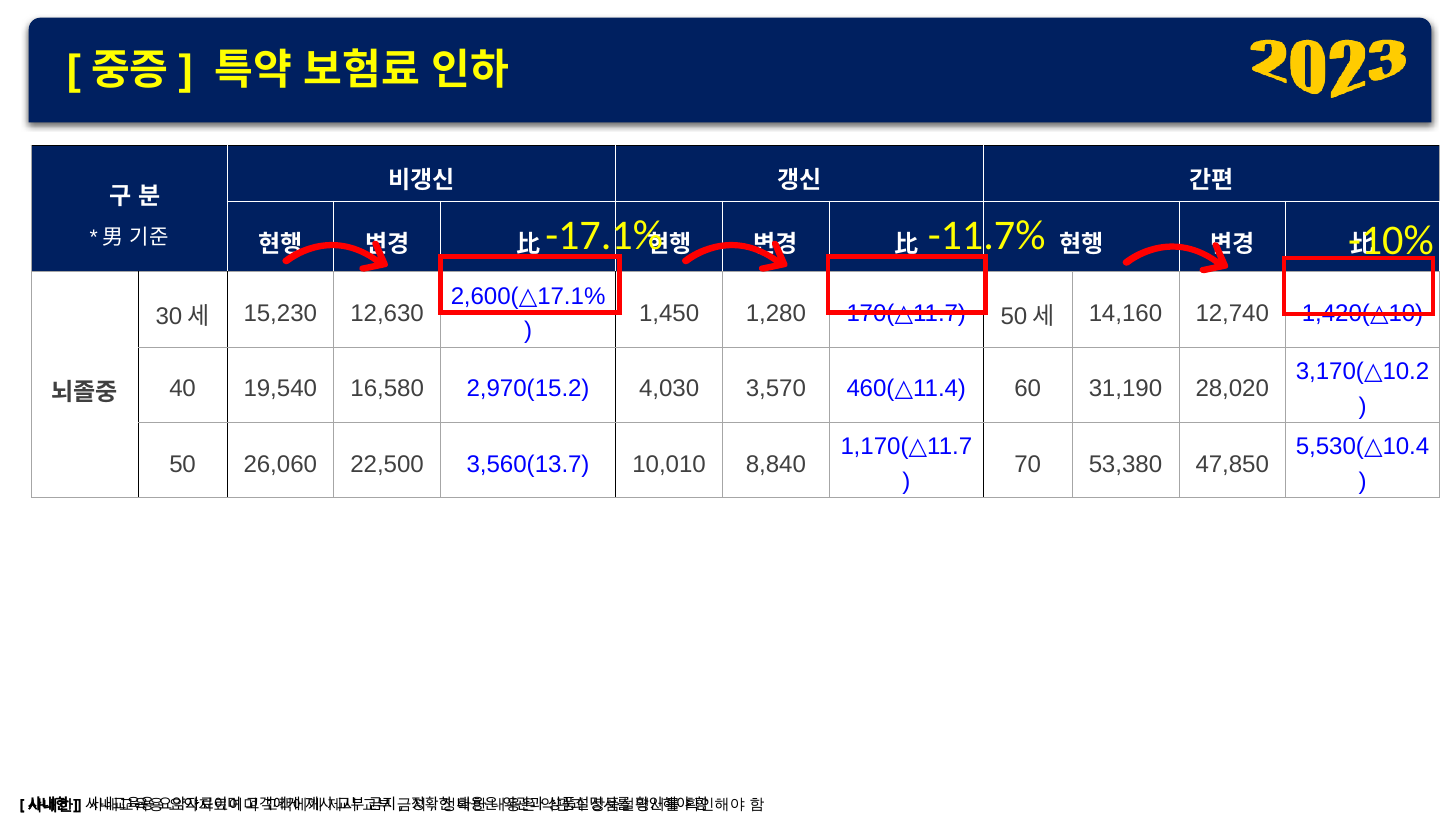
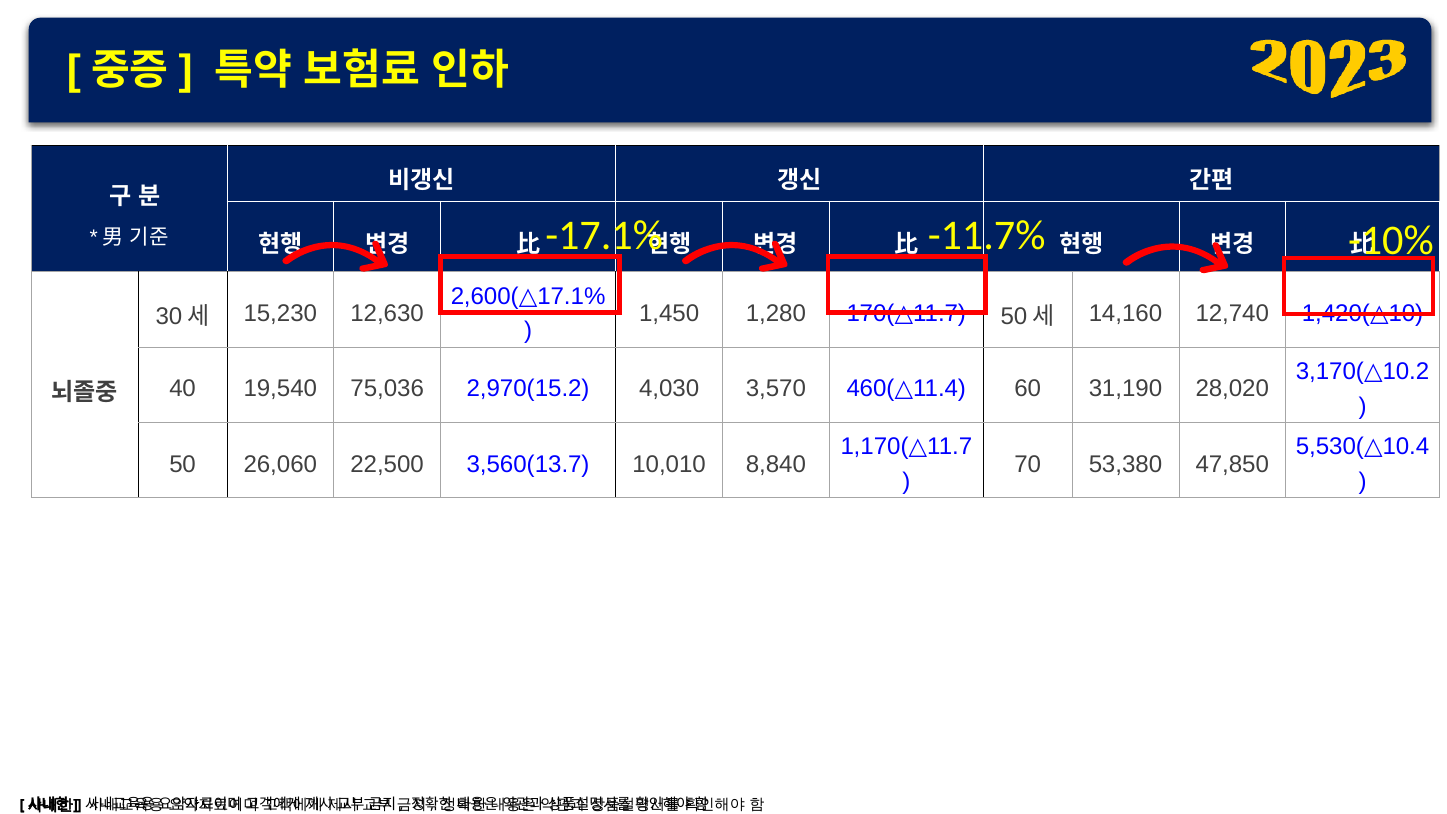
16,580: 16,580 -> 75,036 (387, 389)
